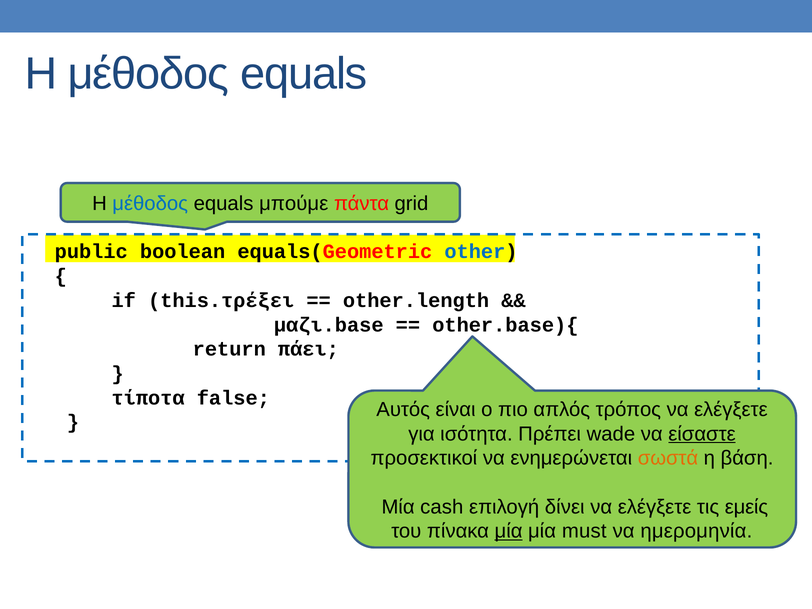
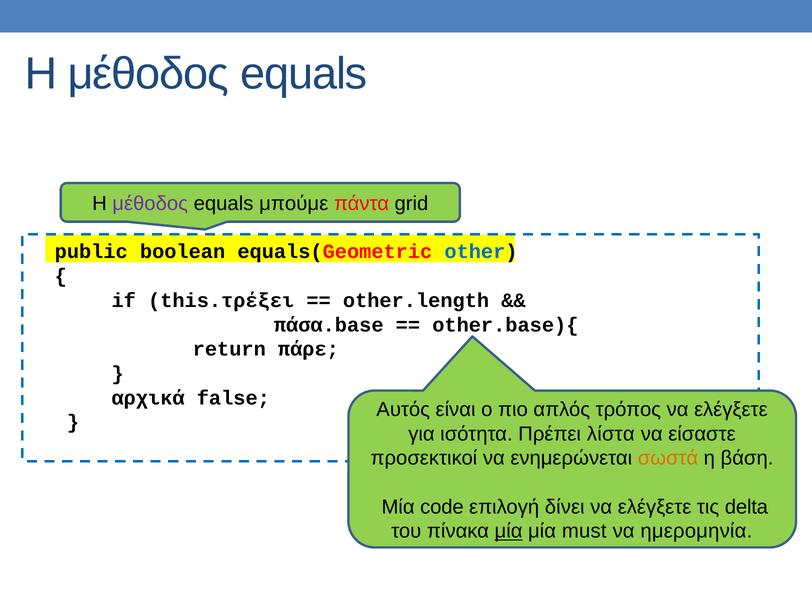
μέθοδος colour: blue -> purple (150, 204)
μαζι.base: μαζι.base -> πάσα.base (329, 325)
πάει: πάει -> πάρε (308, 349)
τίποτα: τίποτα -> αρχικά (148, 398)
wade: wade -> λίστα (611, 434)
είσαστε underline: present -> none (702, 434)
cash: cash -> code (442, 507)
εμείς: εμείς -> delta (746, 507)
